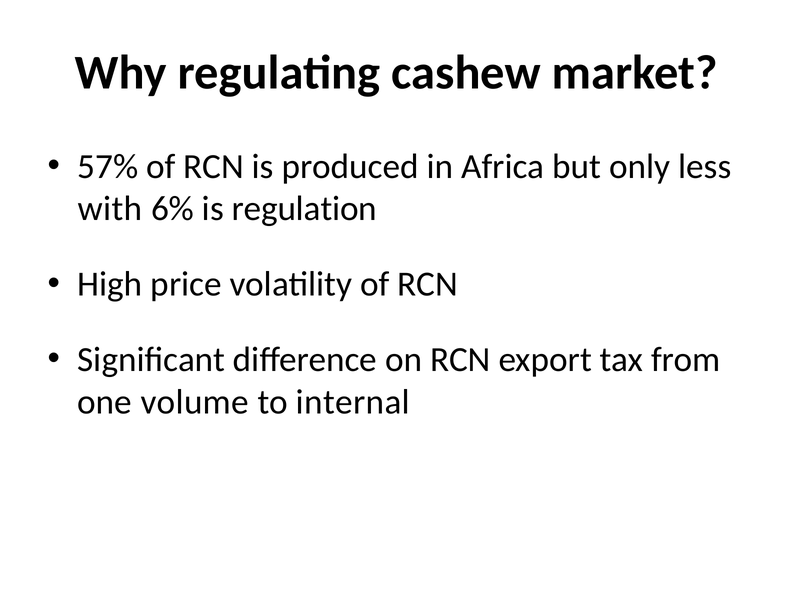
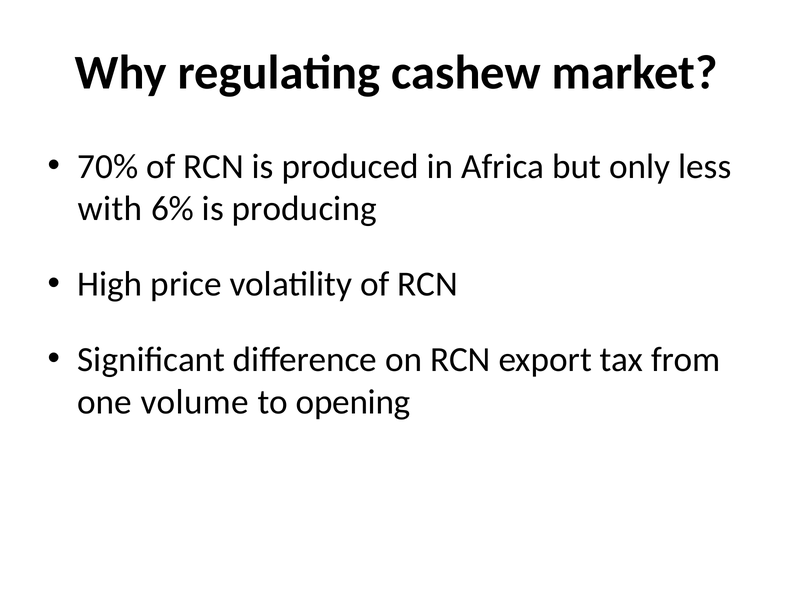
57%: 57% -> 70% (108, 166)
regulation: regulation -> producing (304, 209)
internal: internal -> opening (353, 402)
